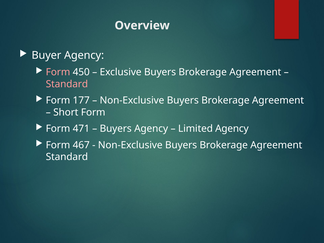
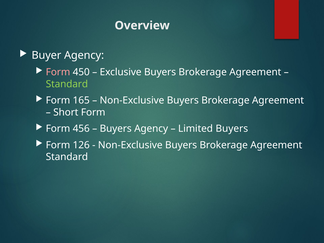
Standard colour: pink -> light green (67, 84)
177: 177 -> 165 (81, 100)
471: 471 -> 456 (81, 129)
Limited Agency: Agency -> Buyers (232, 129)
467: 467 -> 126 (81, 145)
